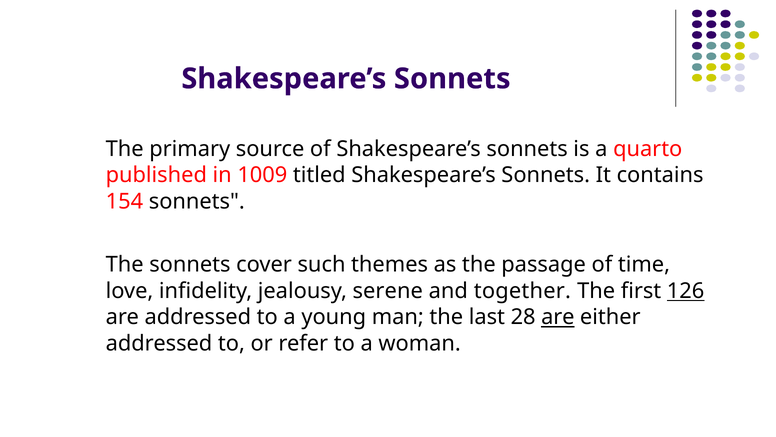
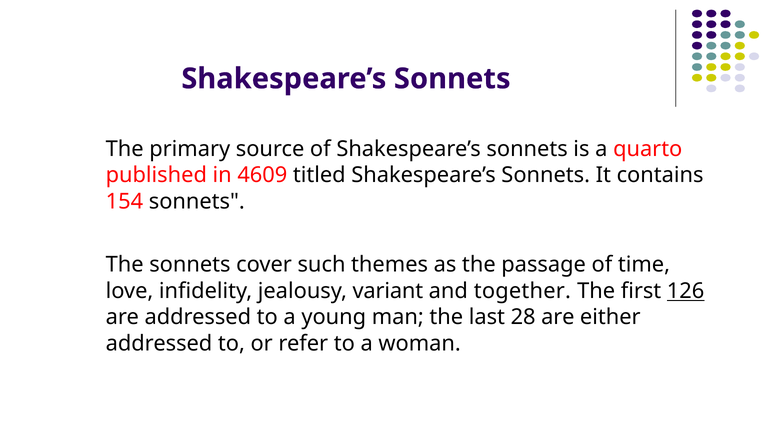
1009: 1009 -> 4609 (262, 175)
serene: serene -> variant (388, 291)
are underline: present -> none (558, 317)
